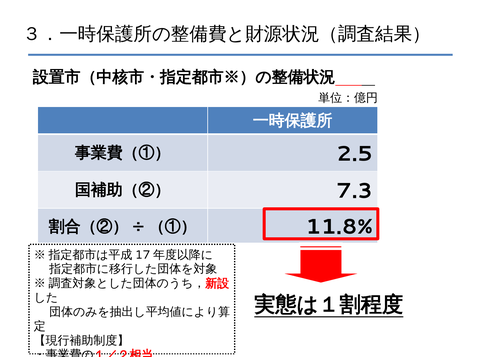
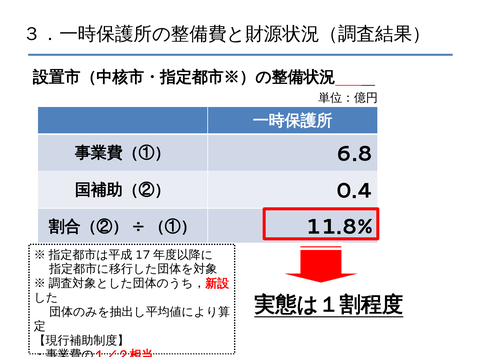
2.5: 2.5 -> 6.8 (355, 154)
7.3: 7.3 -> 0.4 (355, 191)
